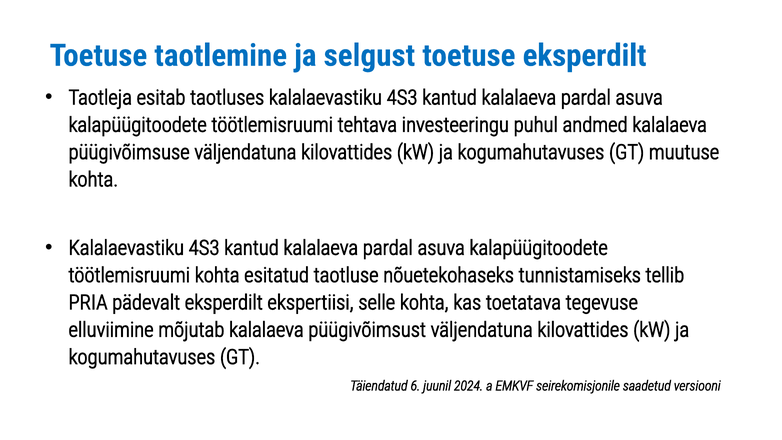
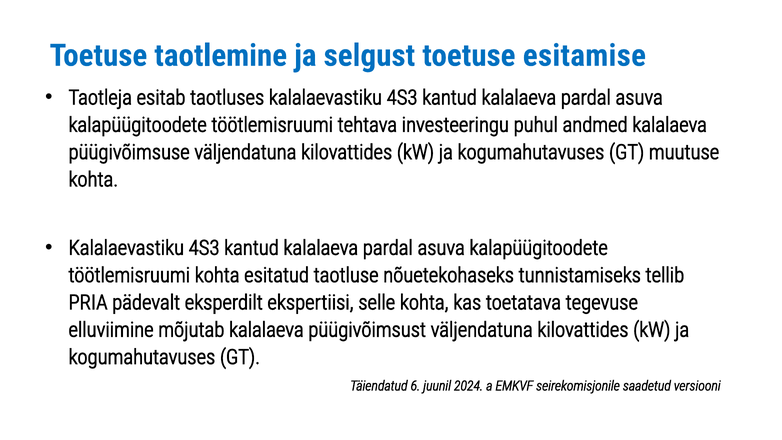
toetuse eksperdilt: eksperdilt -> esitamise (584, 56)
